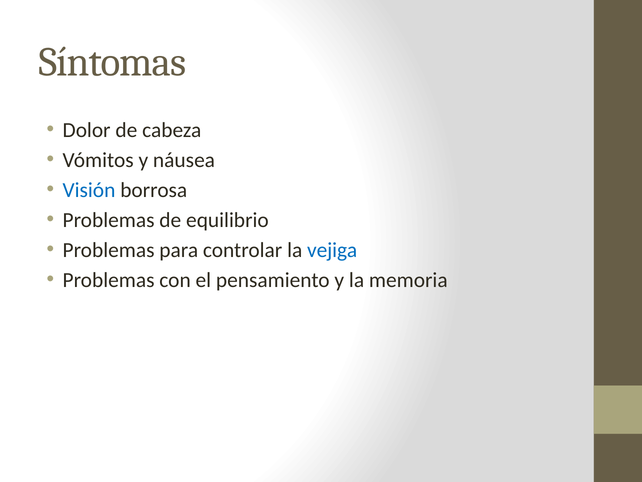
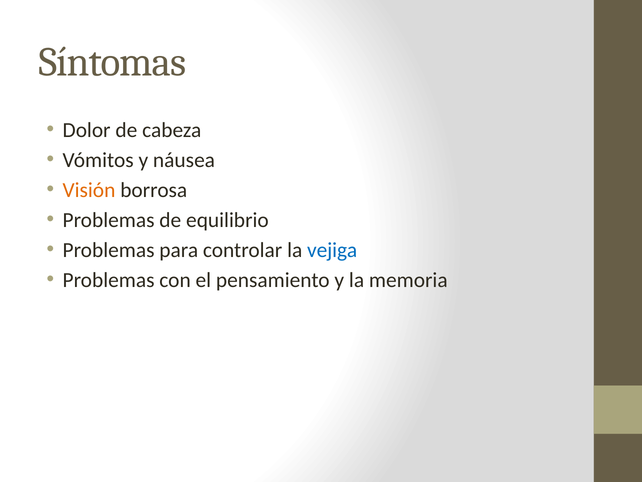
Visión colour: blue -> orange (89, 190)
